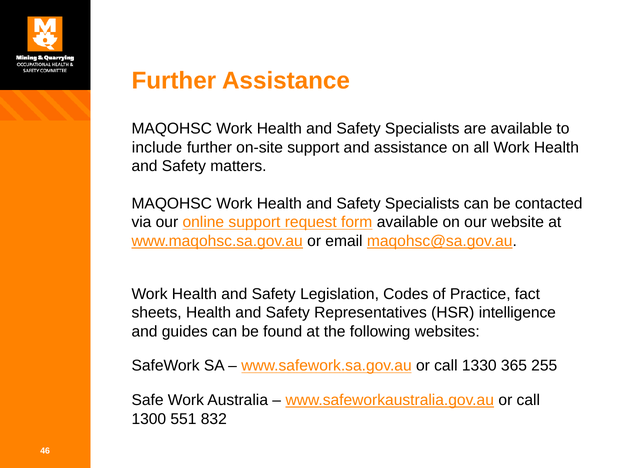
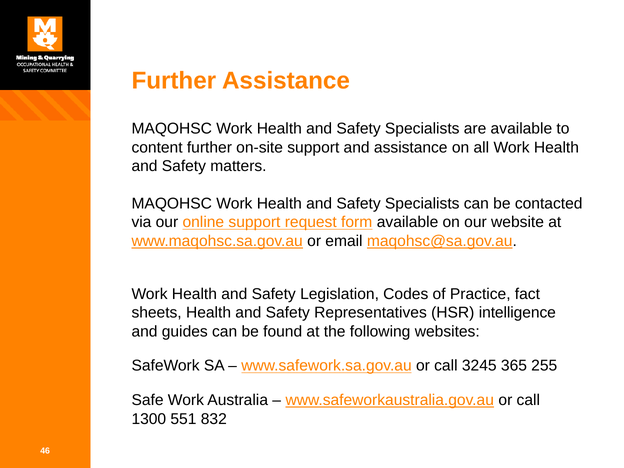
include: include -> content (157, 147)
1330: 1330 -> 3245 (479, 366)
